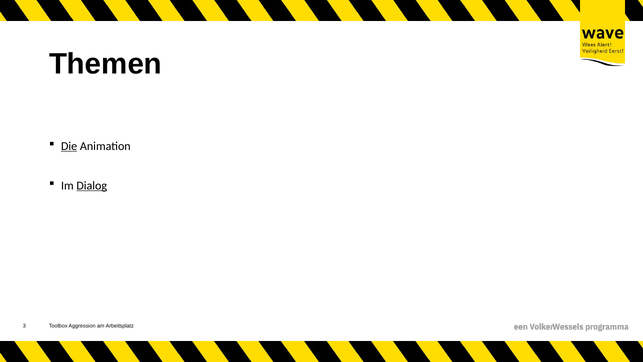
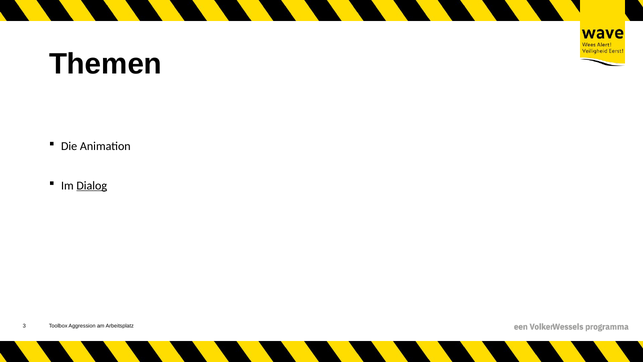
Die underline: present -> none (69, 146)
